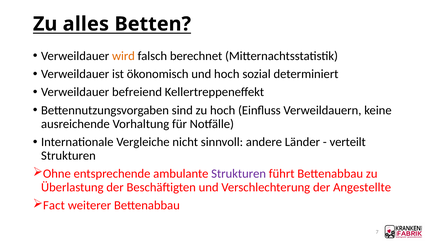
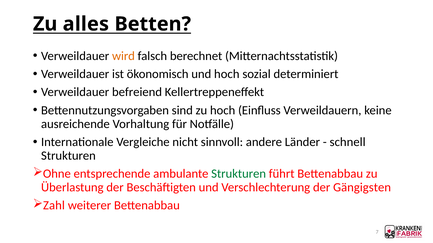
verteilt: verteilt -> schnell (348, 142)
Strukturen colour: purple -> green (239, 174)
Angestellte: Angestellte -> Gängigsten (362, 188)
Fact: Fact -> Zahl (54, 206)
